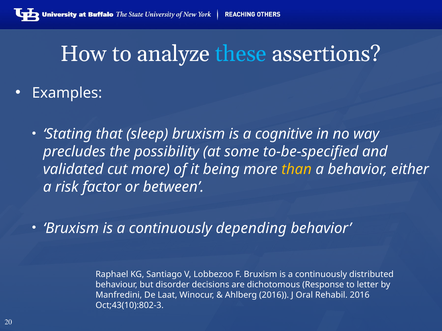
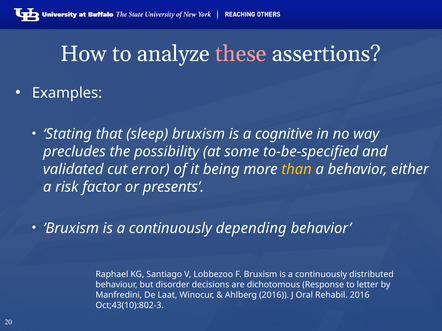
these colour: light blue -> pink (241, 54)
cut more: more -> error (150, 170)
between: between -> presents (173, 187)
